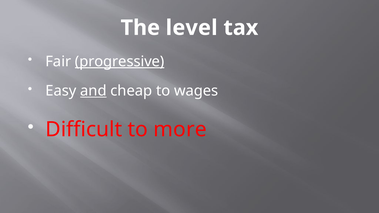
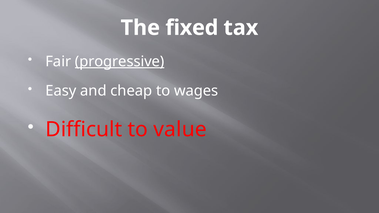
level: level -> fixed (192, 28)
and underline: present -> none (93, 91)
more: more -> value (180, 130)
